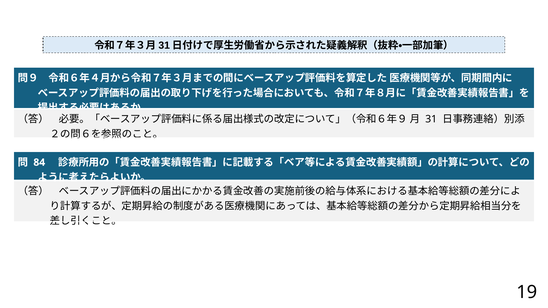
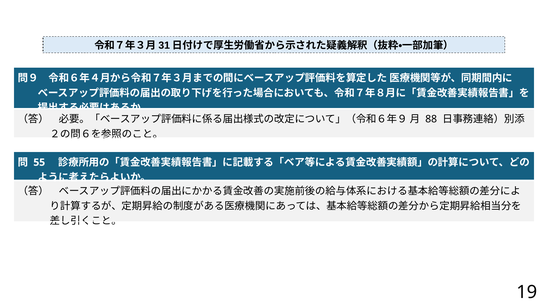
31: 31 -> 88 (431, 119)
84: 84 -> 55 (39, 163)
